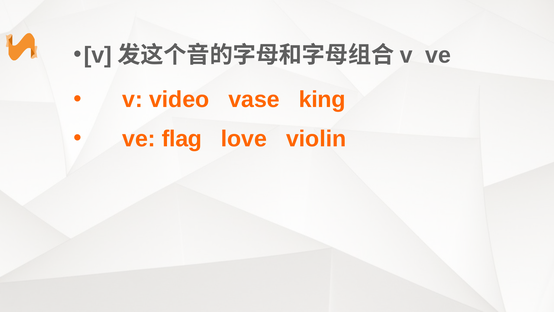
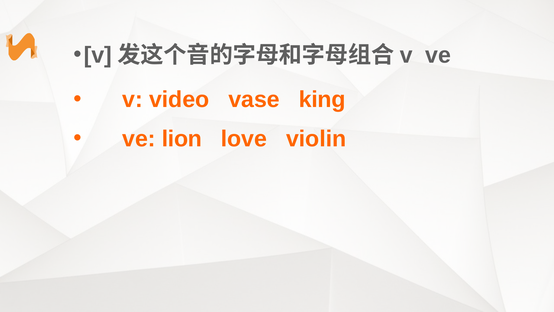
flag: flag -> lion (182, 139)
